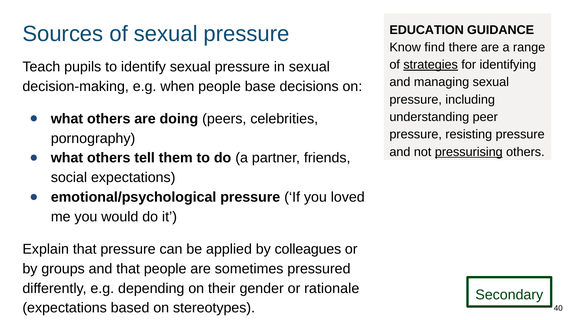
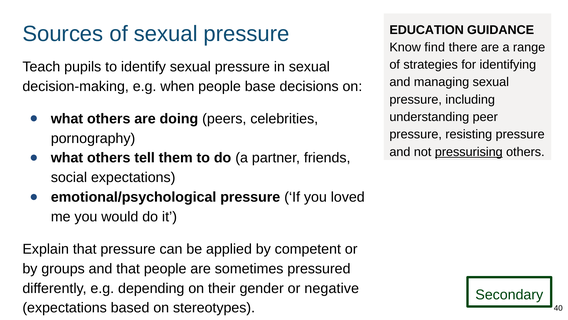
strategies underline: present -> none (431, 65)
colleagues: colleagues -> competent (308, 249)
rationale: rationale -> negative (332, 288)
